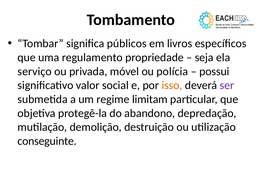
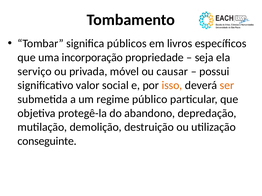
regulamento: regulamento -> incorporação (92, 58)
polícia: polícia -> causar (172, 72)
ser colour: purple -> orange (227, 86)
limitam: limitam -> público (150, 100)
